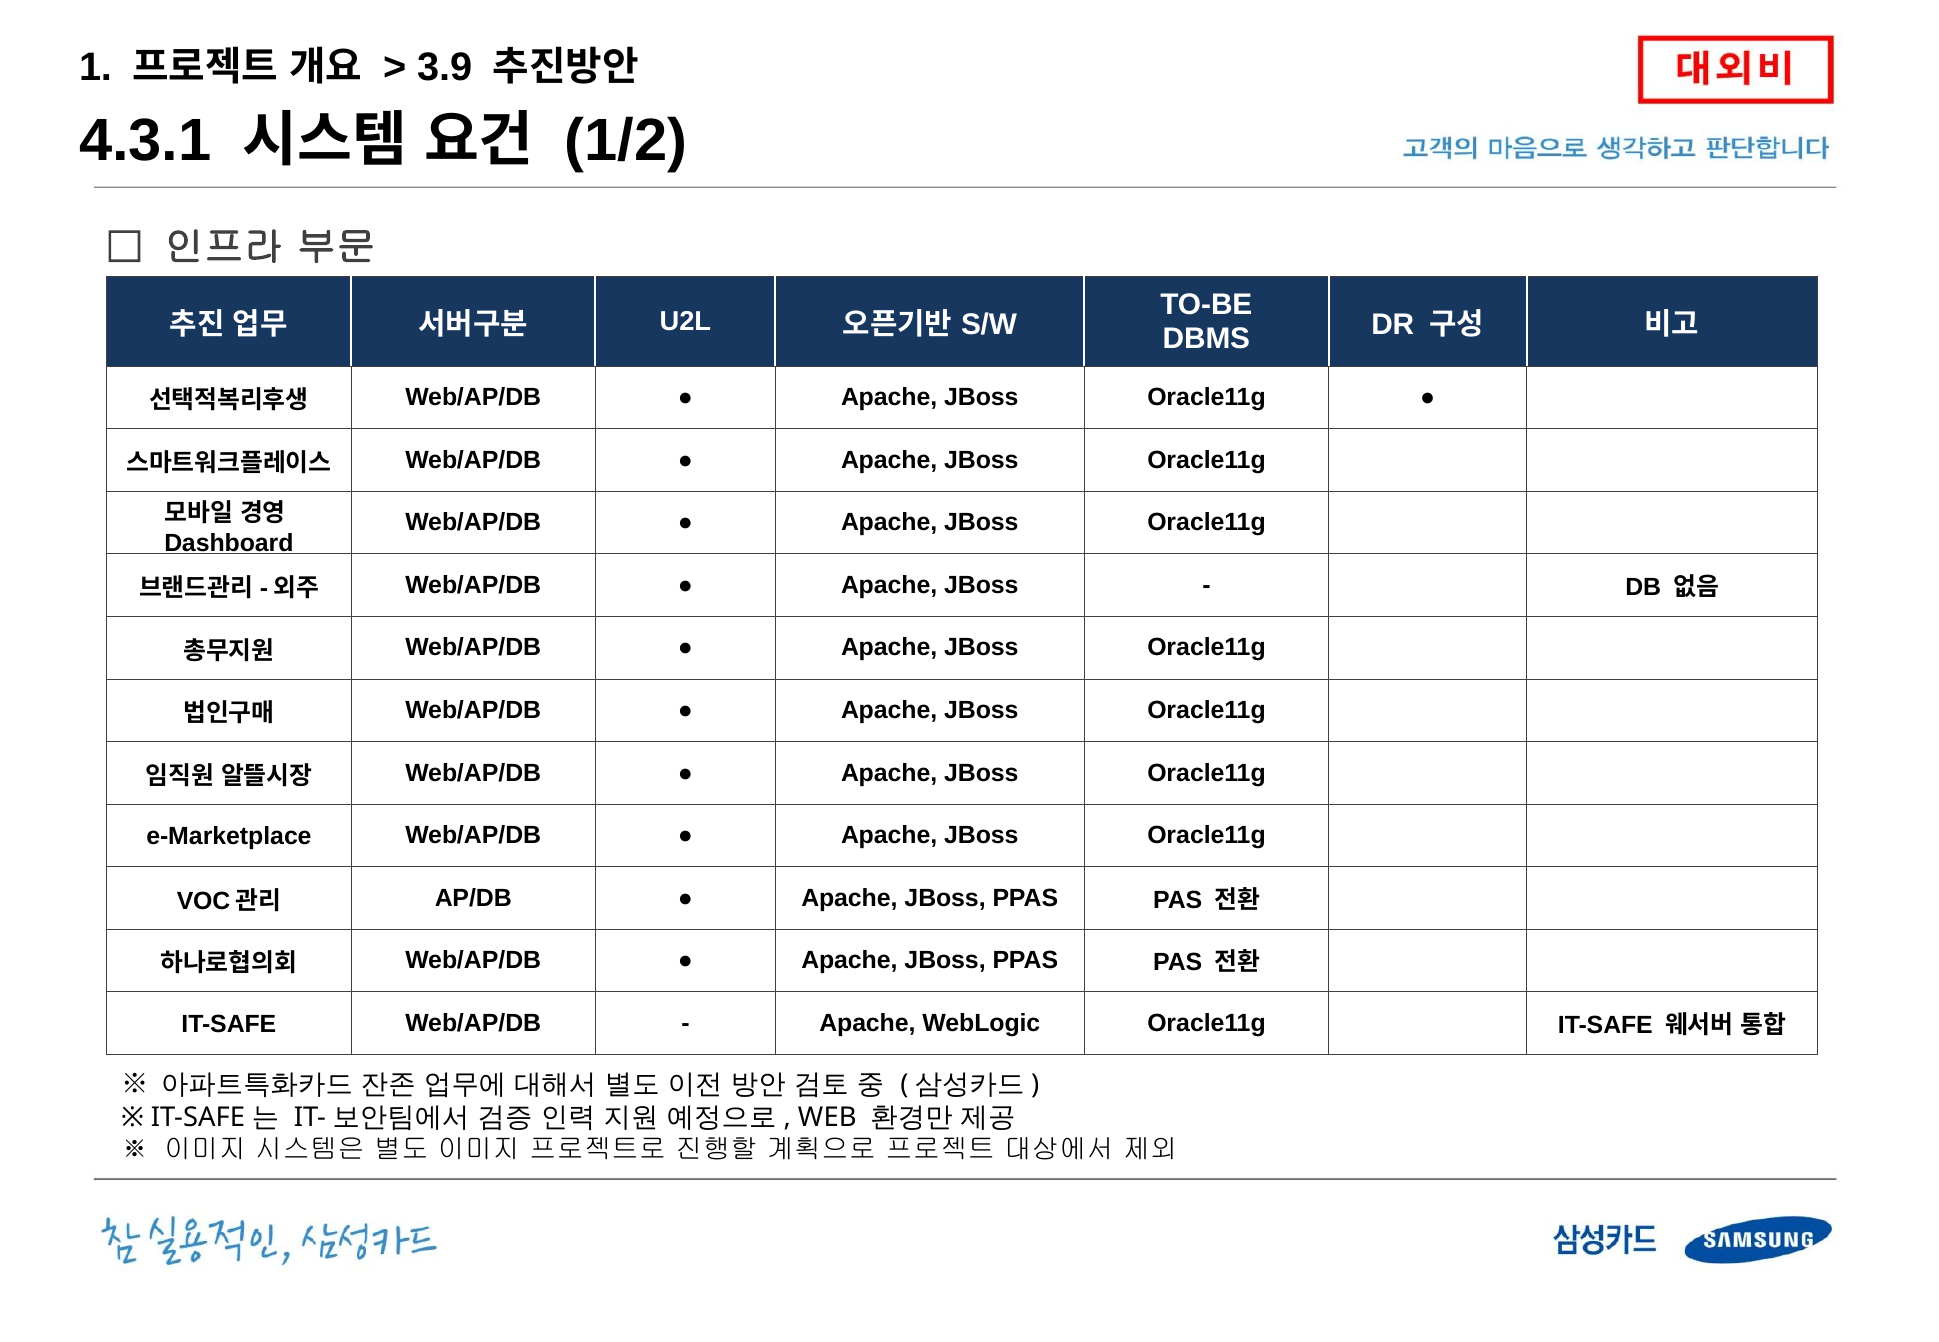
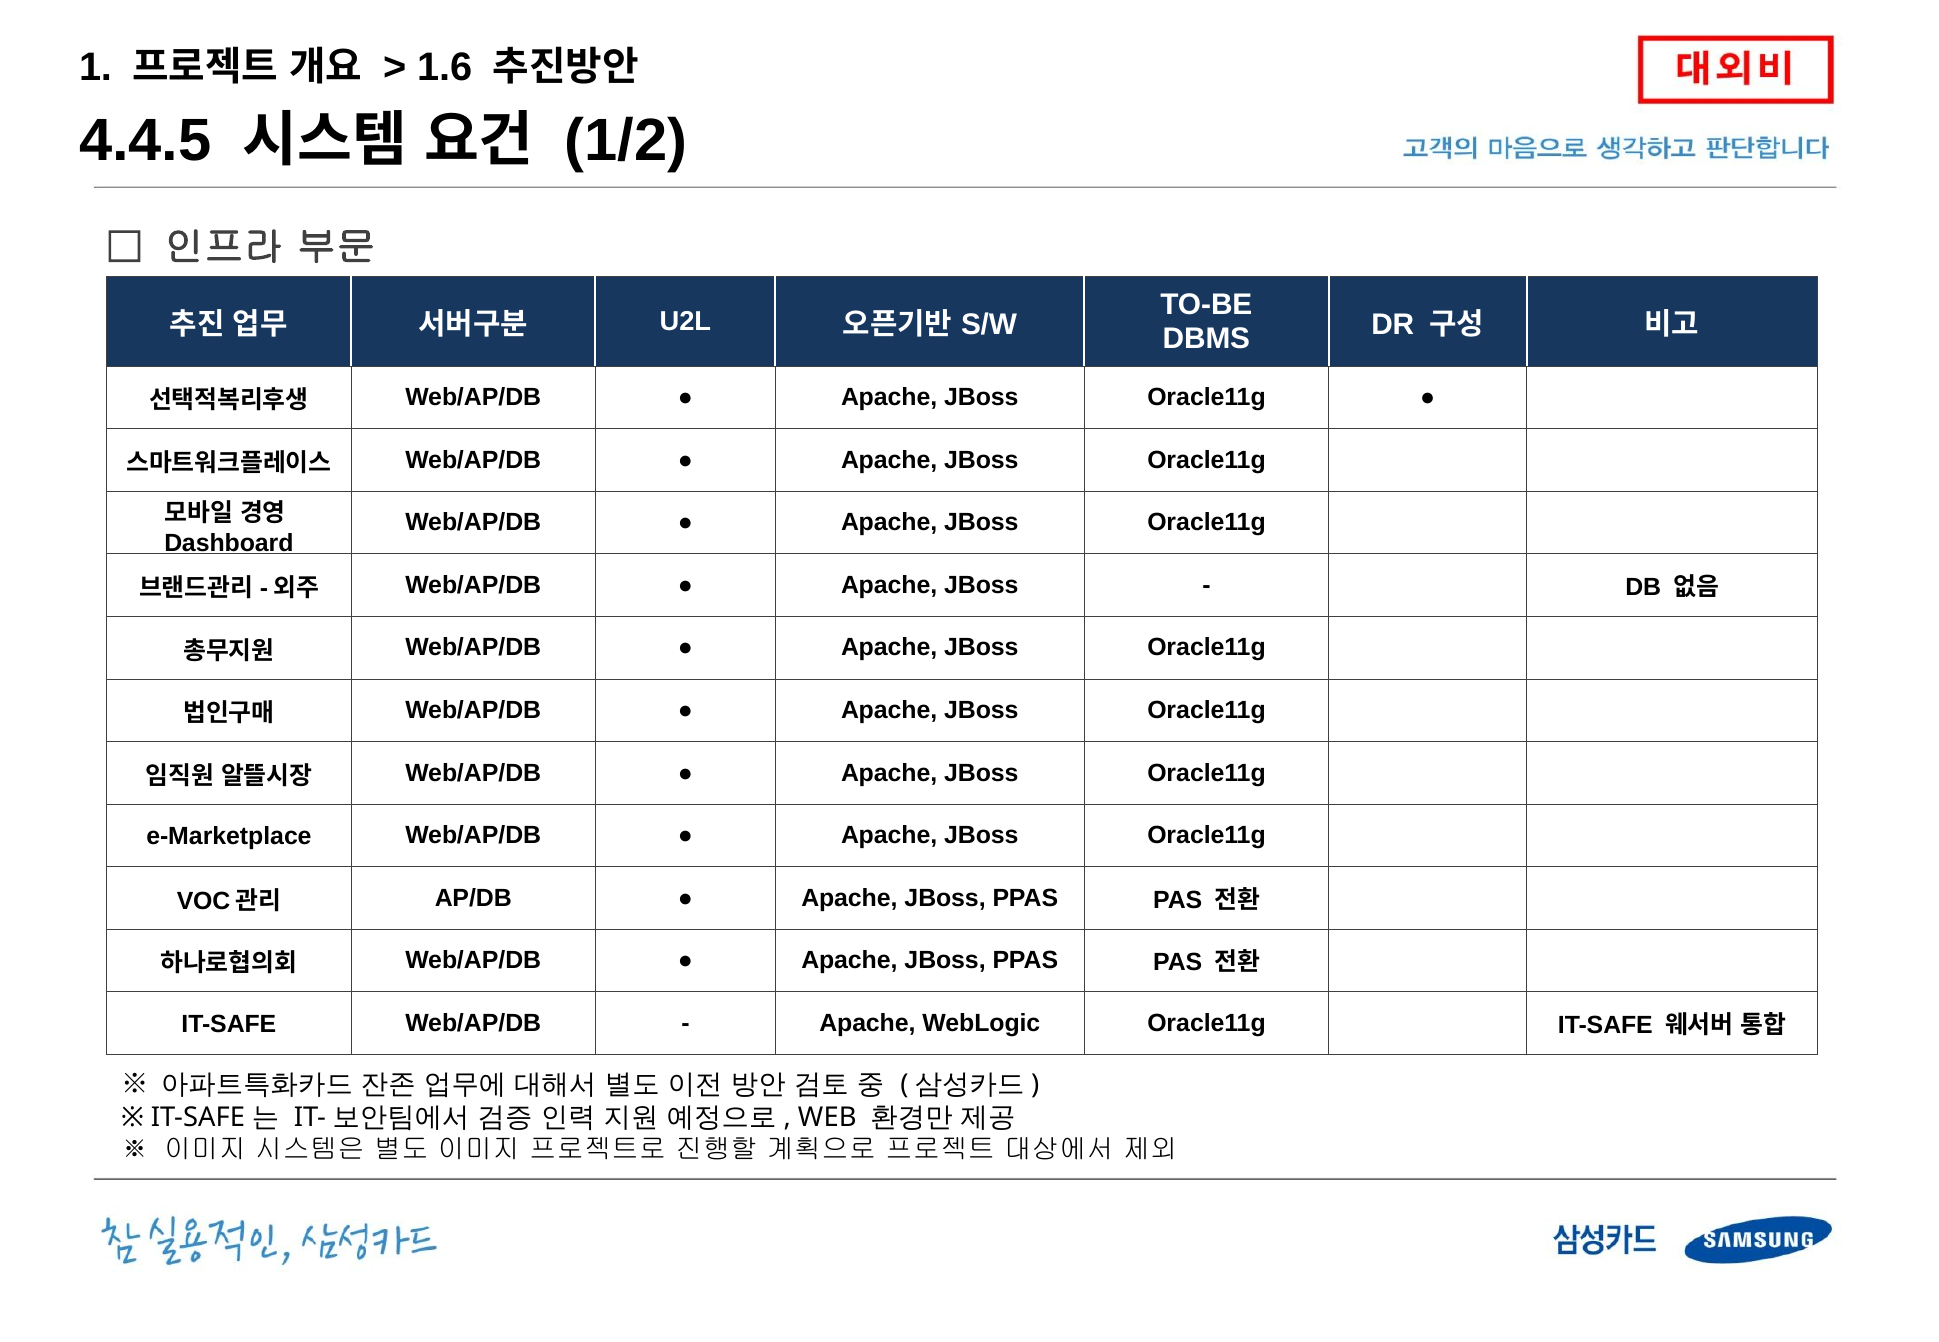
3.9: 3.9 -> 1.6 (445, 68)
4.3.1: 4.3.1 -> 4.4.5 (145, 141)
